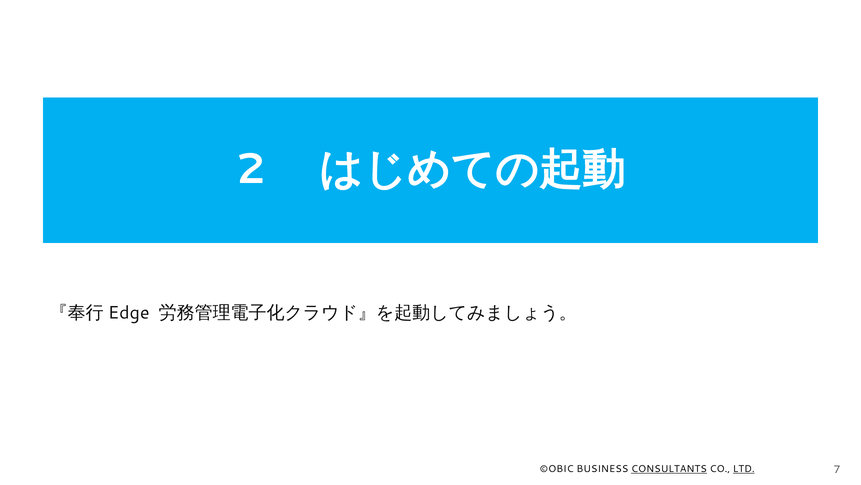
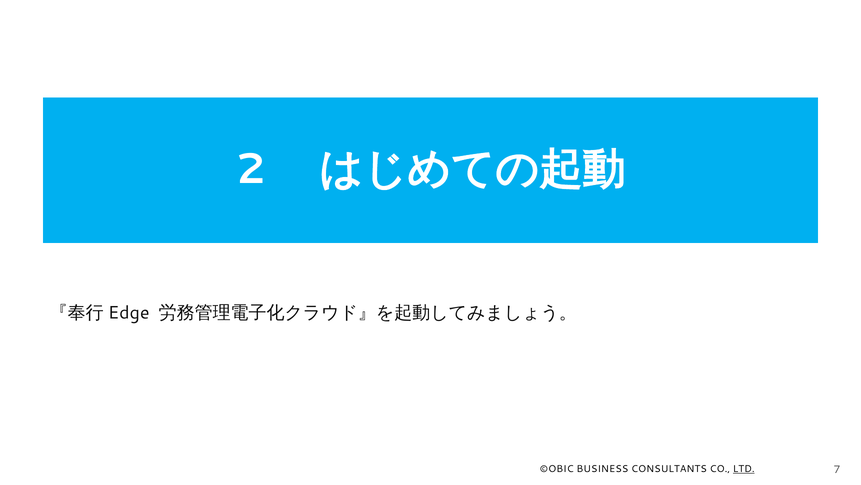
CONSULTANTS underline: present -> none (669, 468)
